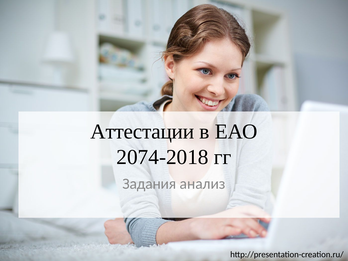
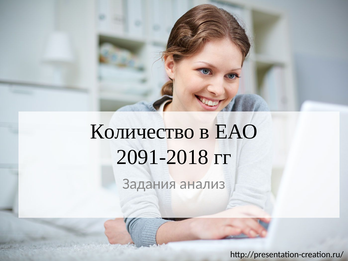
Аттестации: Аттестации -> Количество (142, 131)
2074-2018: 2074-2018 -> 2091-2018 (163, 157)
